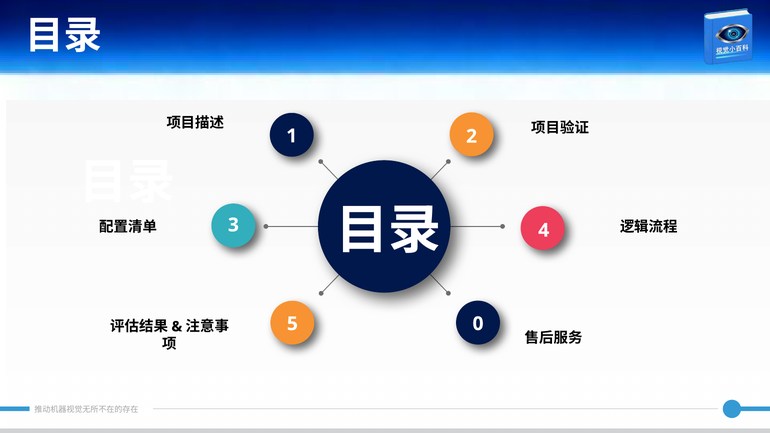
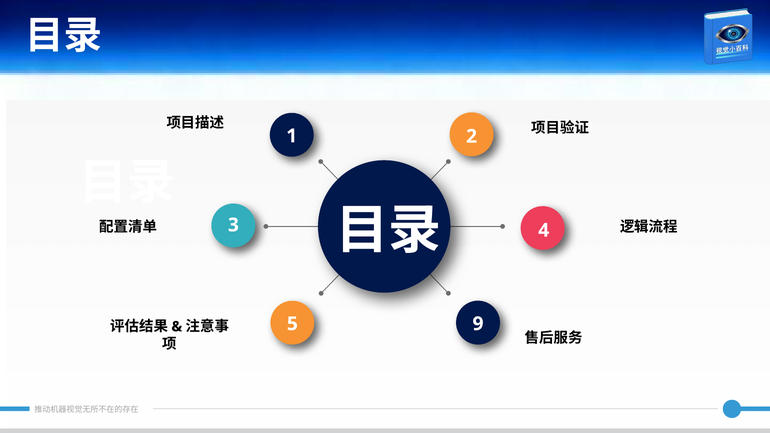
0: 0 -> 9 (478, 324)
